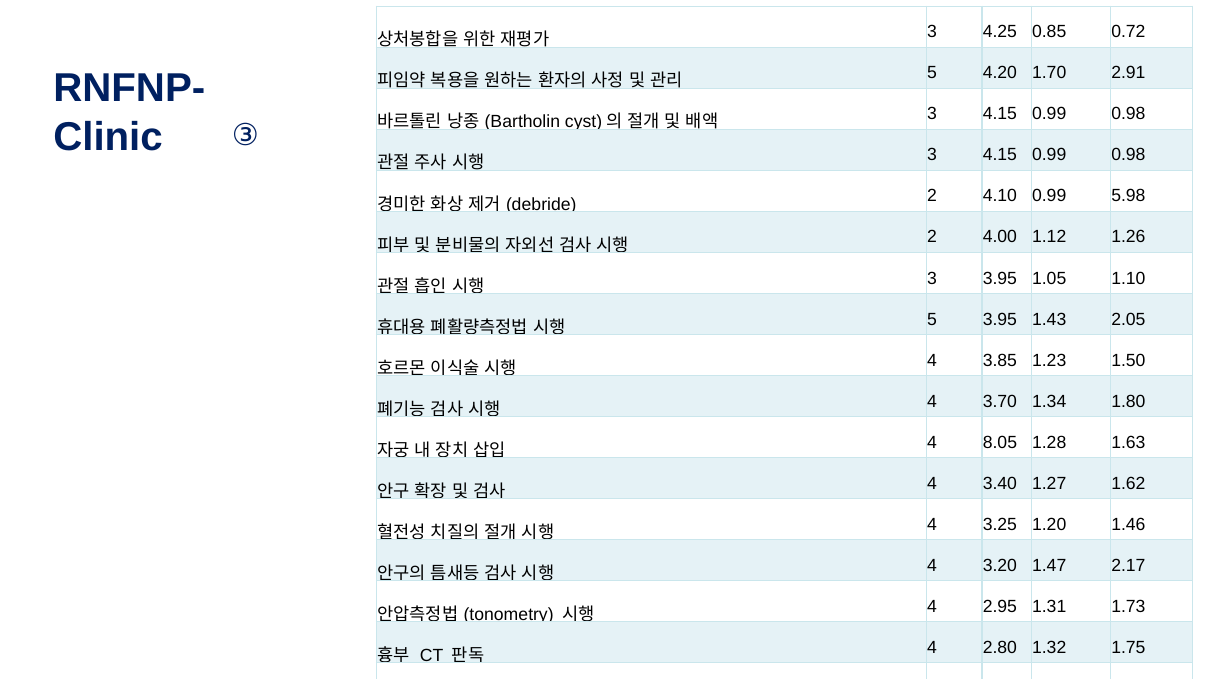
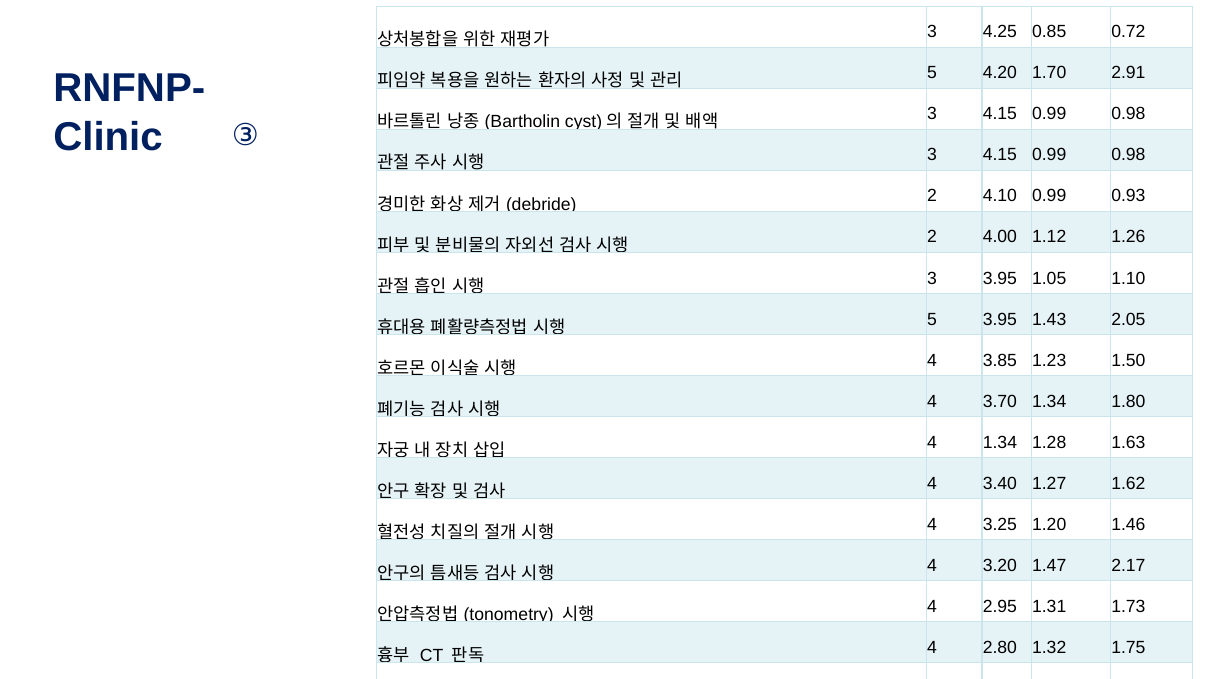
5.98: 5.98 -> 0.93 (1128, 196)
4 8.05: 8.05 -> 1.34 (1000, 442)
